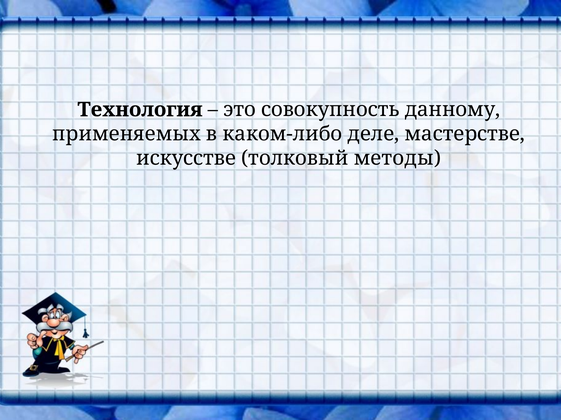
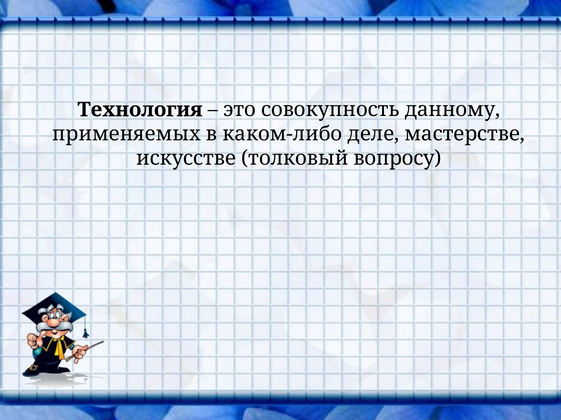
методы: методы -> вопросу (398, 158)
